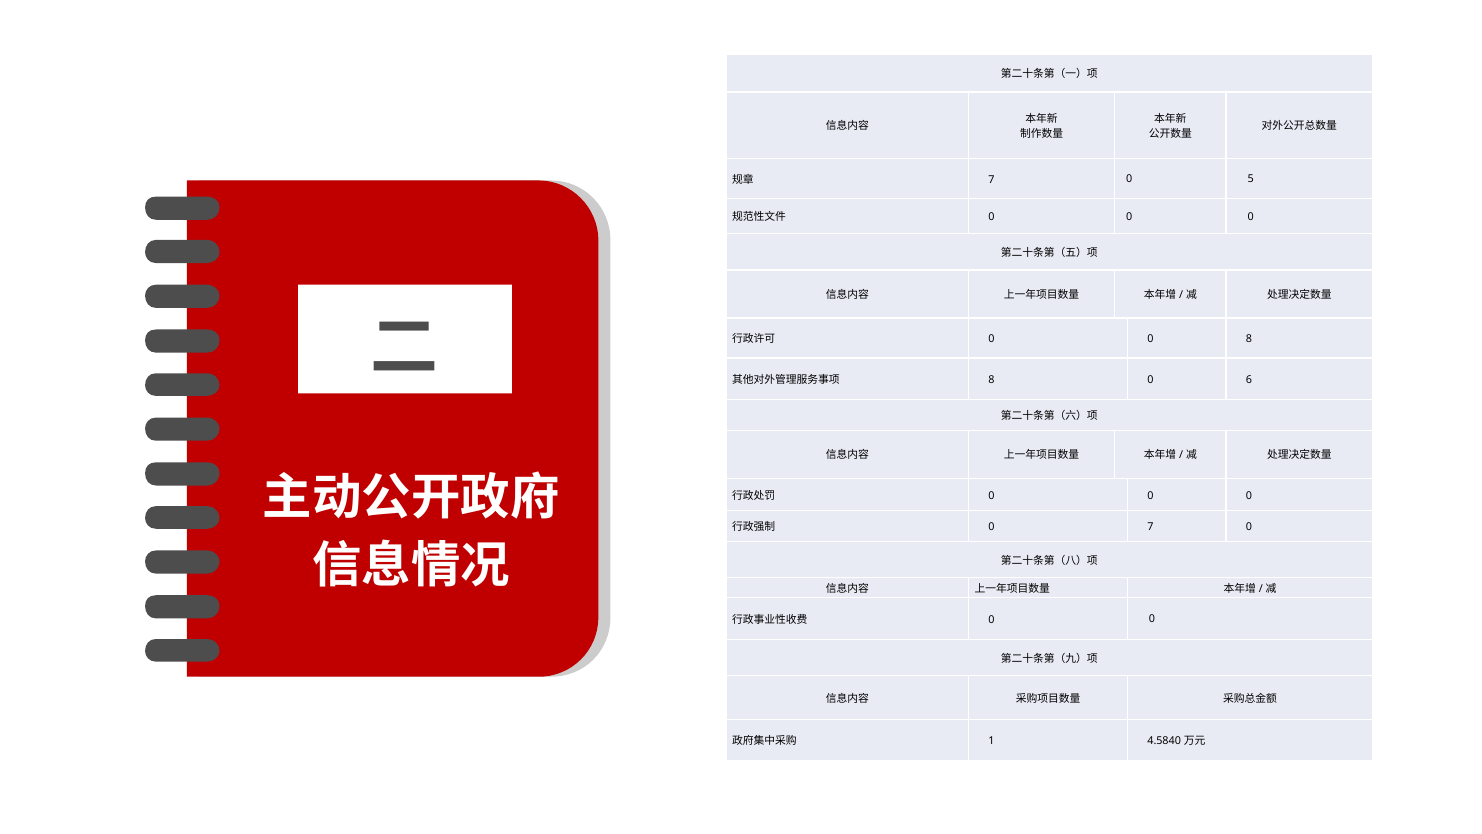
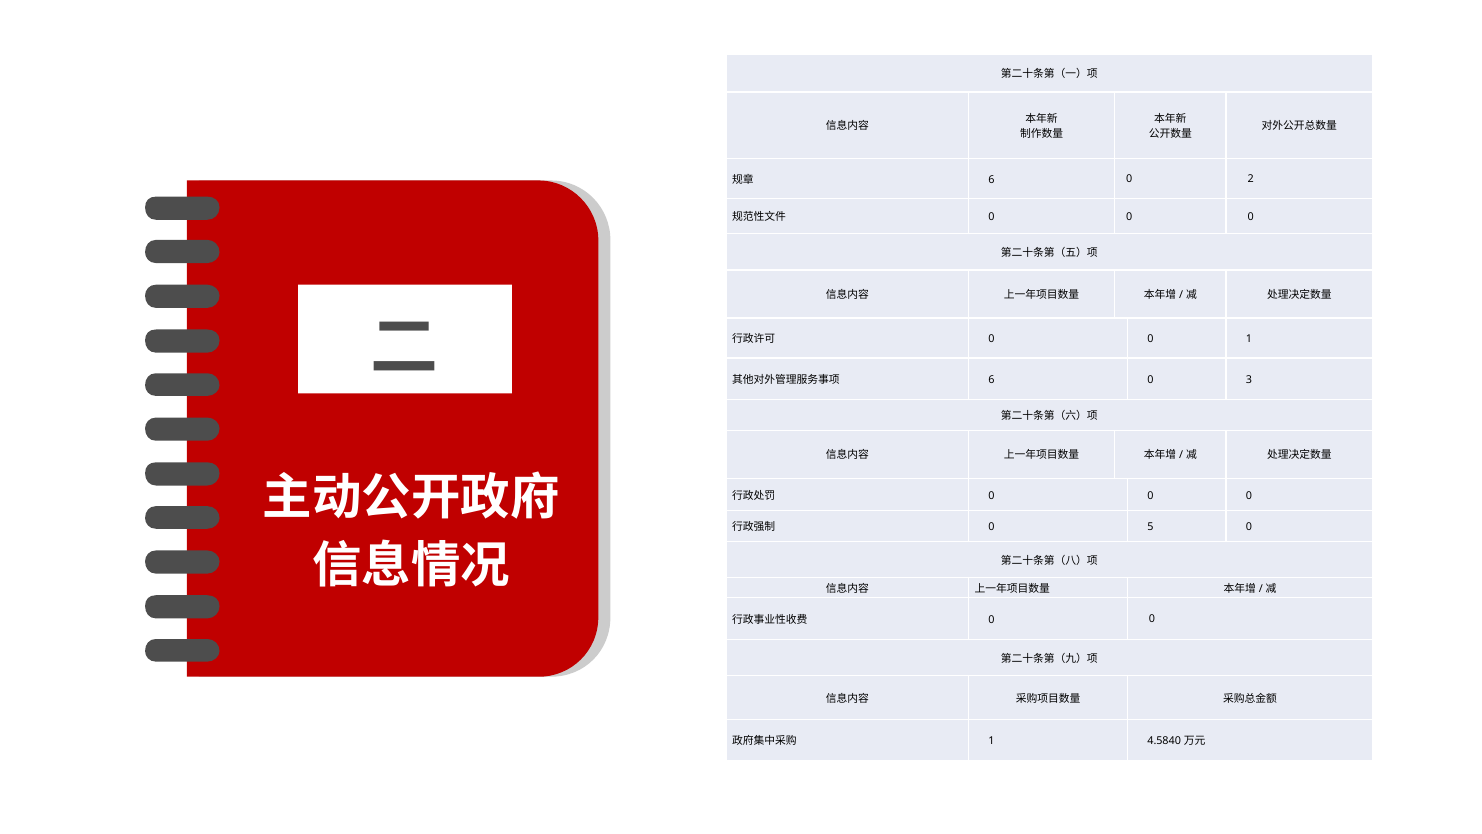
7: 7 -> 6 (992, 179)
5: 5 -> 2 (1251, 179)
0 8: 8 -> 1 (1249, 339)
8: 8 -> 6 (992, 380)
6: 6 -> 3 (1249, 380)
0 7: 7 -> 5 (1151, 527)
